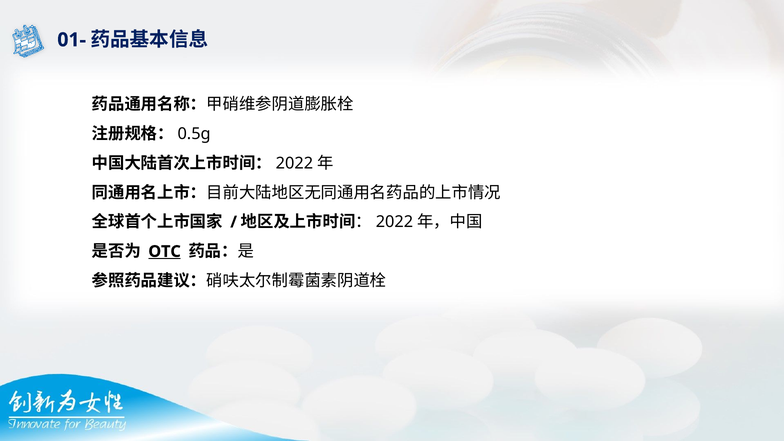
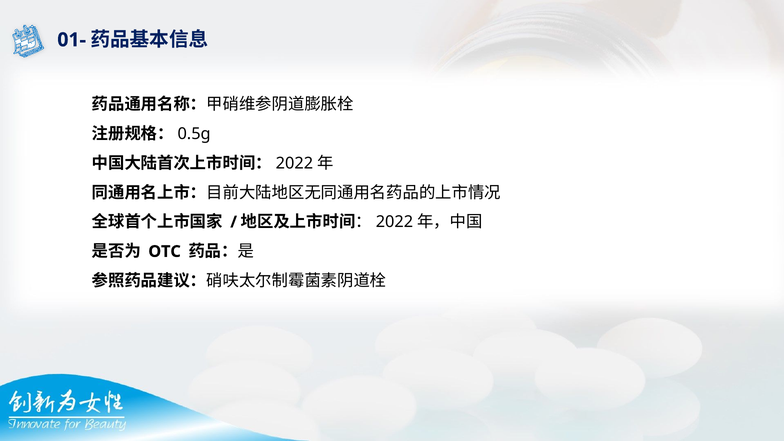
OTC underline: present -> none (165, 252)
